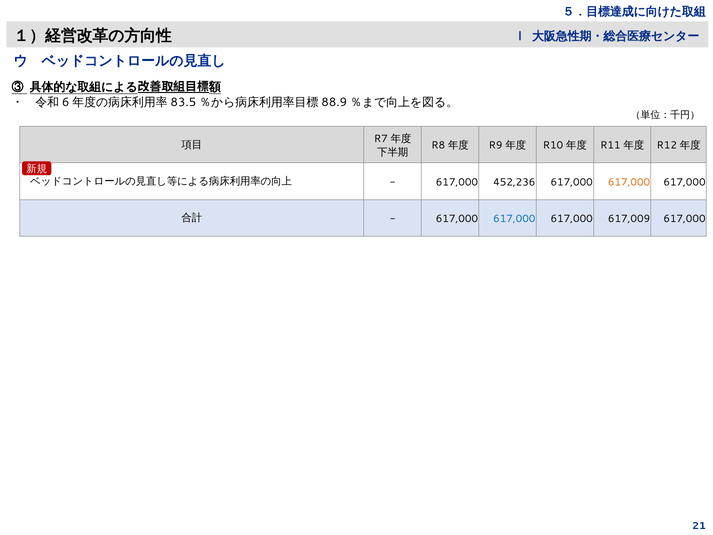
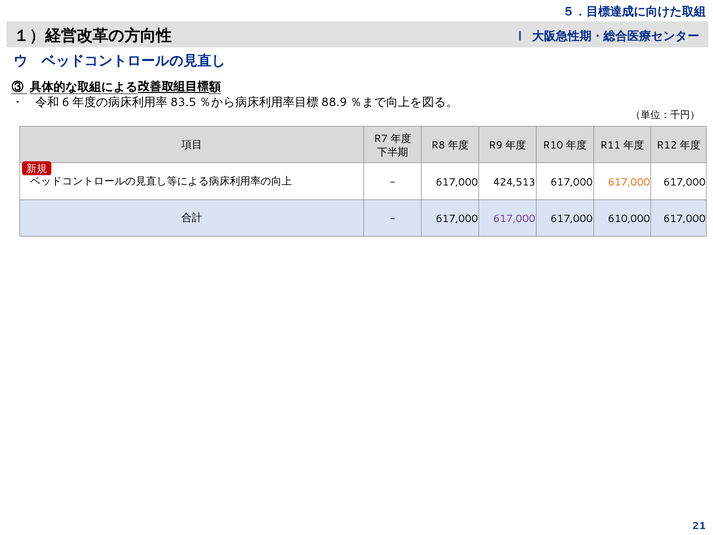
452,236: 452,236 -> 424,513 (514, 182)
617,000 colour: blue -> purple (514, 219)
617,009: 617,009 -> 610,000 (629, 219)
